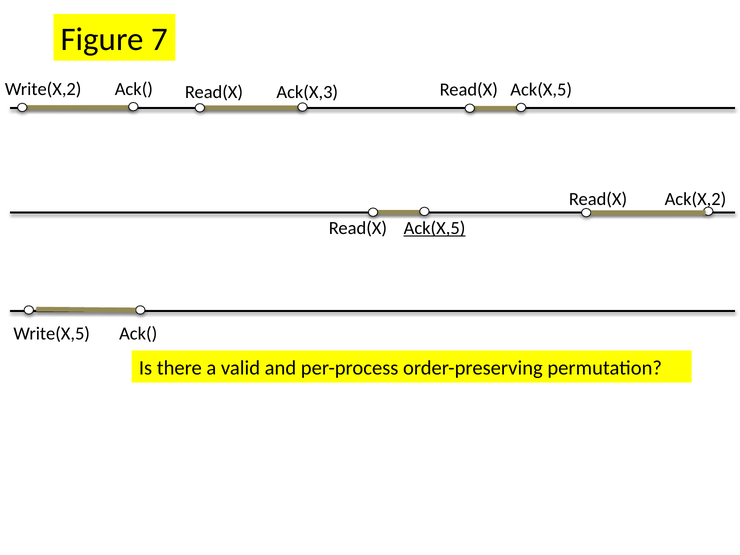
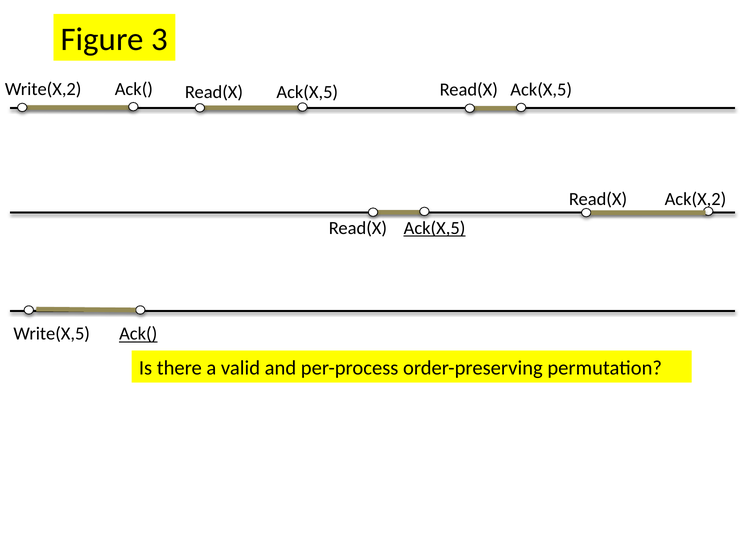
7: 7 -> 3 (159, 40)
Ack(X,3: Ack(X,3 -> Ack(X,5 (307, 92)
Ack( underline: none -> present (138, 334)
